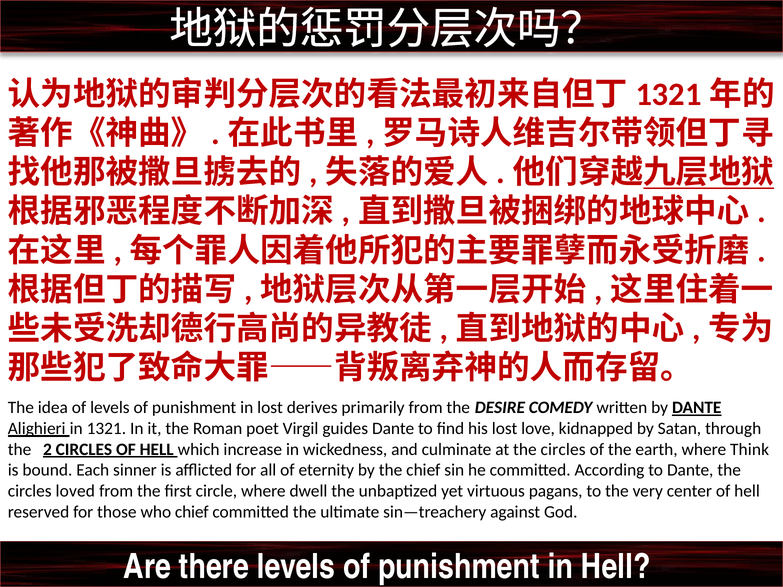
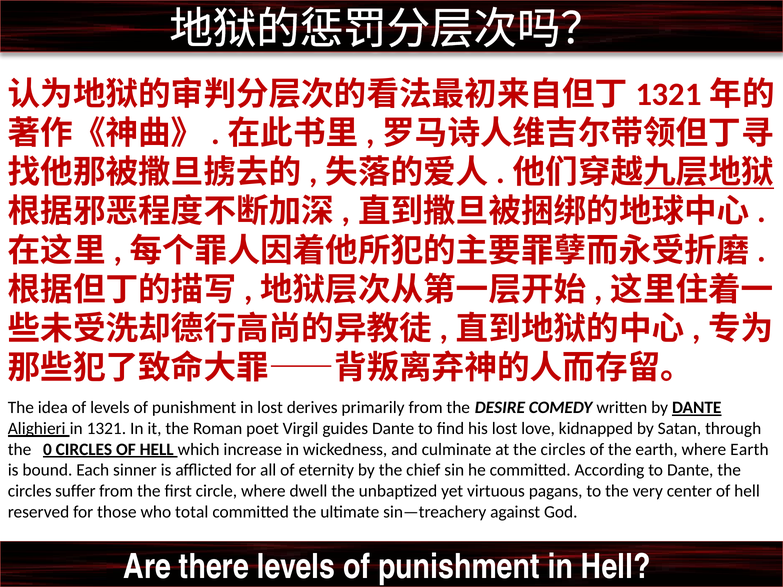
2: 2 -> 0 (47, 449)
where Think: Think -> Earth (749, 449)
loved: loved -> suffer (75, 491)
who chief: chief -> total (192, 512)
